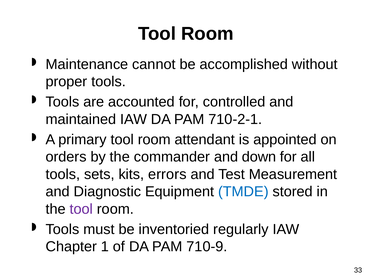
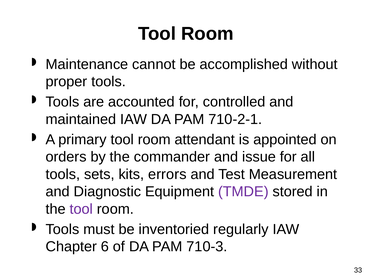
down: down -> issue (259, 157)
TMDE colour: blue -> purple (243, 192)
1: 1 -> 6 (105, 247)
710-9: 710-9 -> 710-3 (207, 247)
